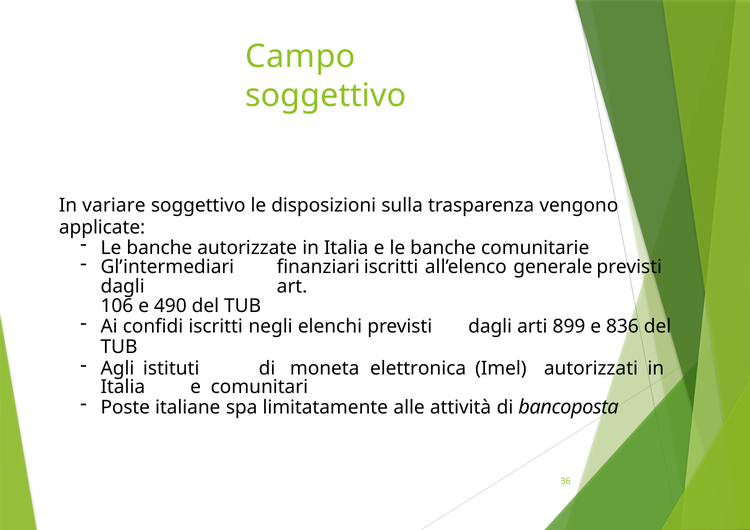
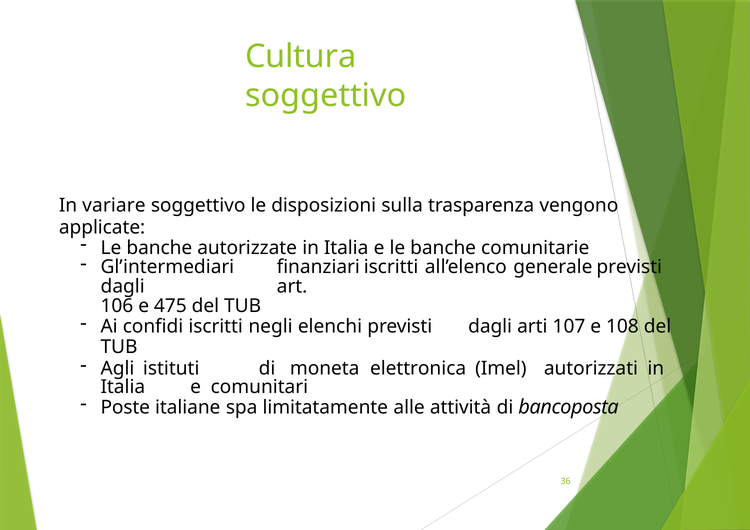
Campo: Campo -> Cultura (301, 56)
490: 490 -> 475 (170, 306)
899: 899 -> 107 (569, 326)
836: 836 -> 108 (622, 326)
